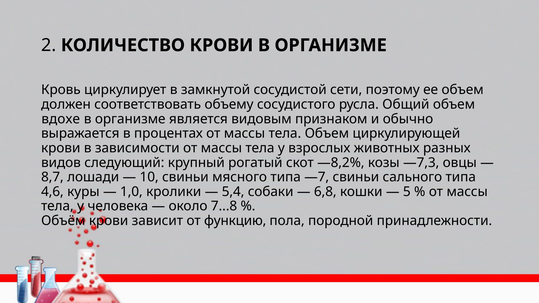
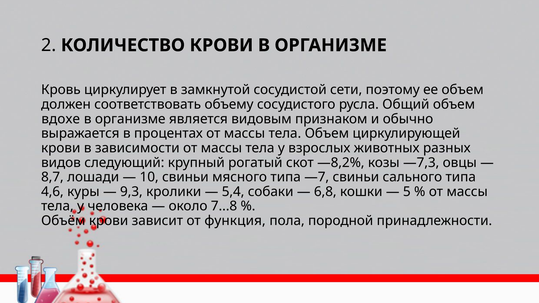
1,0: 1,0 -> 9,3 (131, 192)
функцию: функцию -> функция (235, 221)
